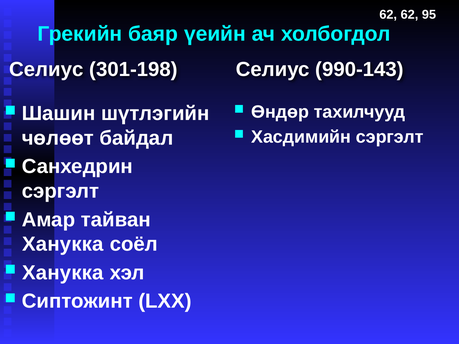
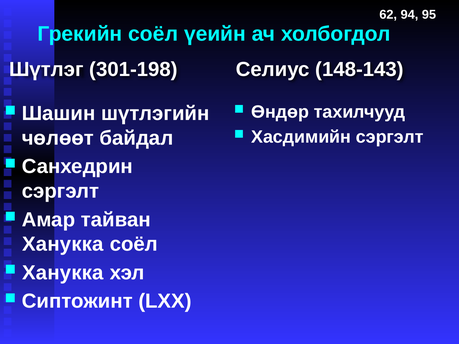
62 62: 62 -> 94 (409, 15)
Грекийн баяр: баяр -> соёл (153, 34)
Селиус: Селиус -> Шүтлэг (46, 69)
990-143: 990-143 -> 148-143 (360, 69)
